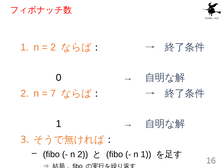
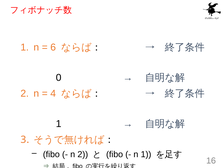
2: 2 -> 6 (53, 47)
7: 7 -> 4 (53, 93)
